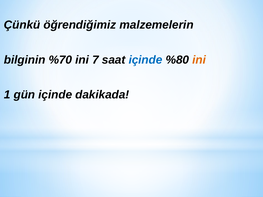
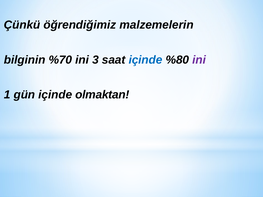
7: 7 -> 3 (95, 60)
ini colour: orange -> purple (199, 60)
dakikada: dakikada -> olmaktan (102, 95)
